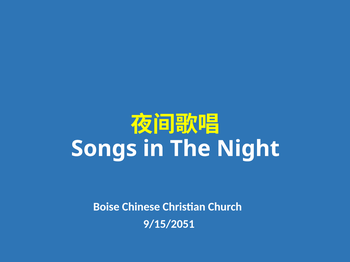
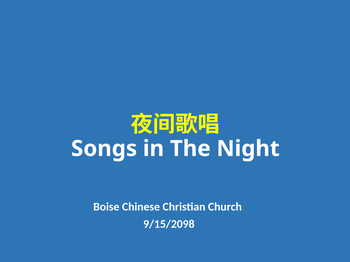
9/15/2051: 9/15/2051 -> 9/15/2098 (169, 225)
